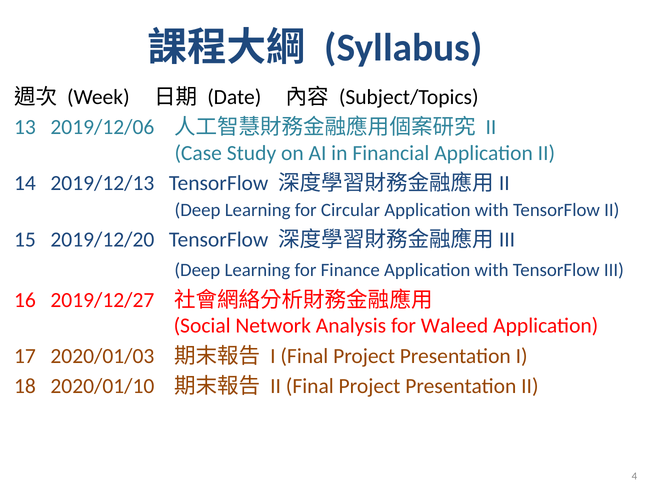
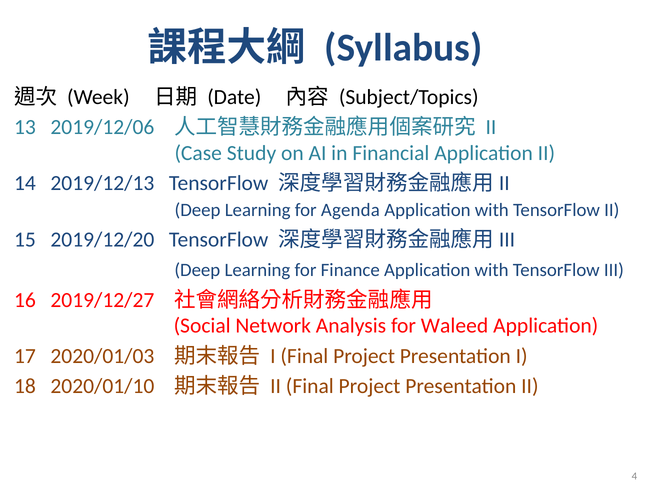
Circular: Circular -> Agenda (350, 210)
